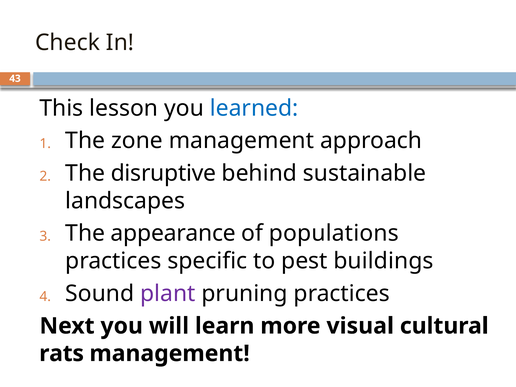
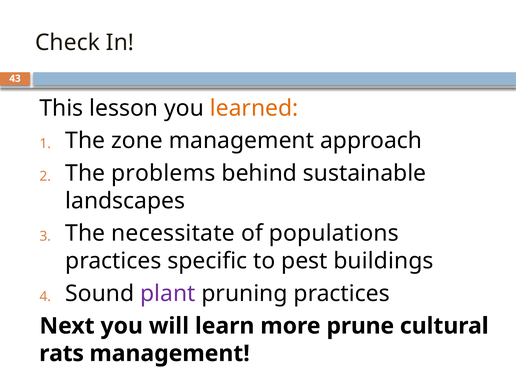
learned colour: blue -> orange (254, 108)
disruptive: disruptive -> problems (163, 173)
appearance: appearance -> necessitate (173, 233)
visual: visual -> prune (360, 326)
